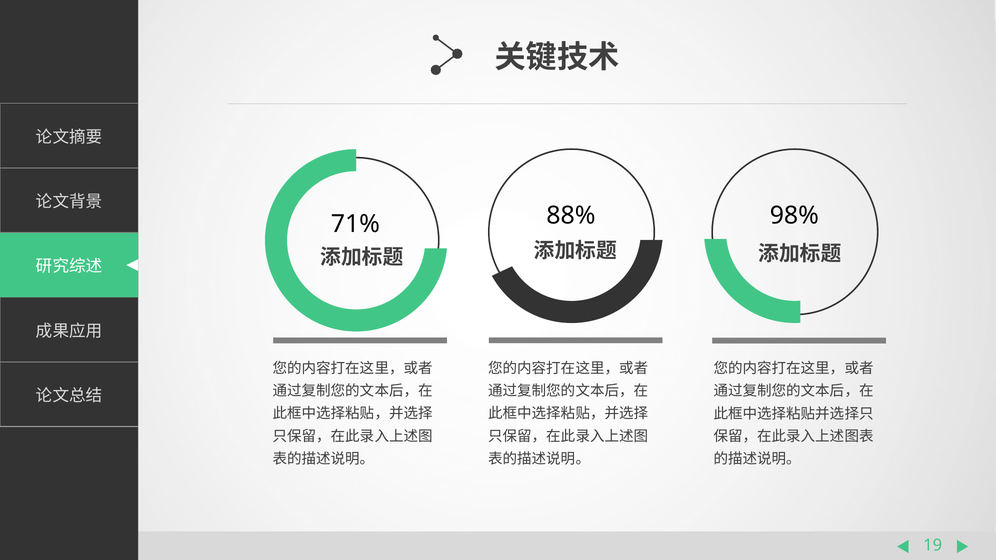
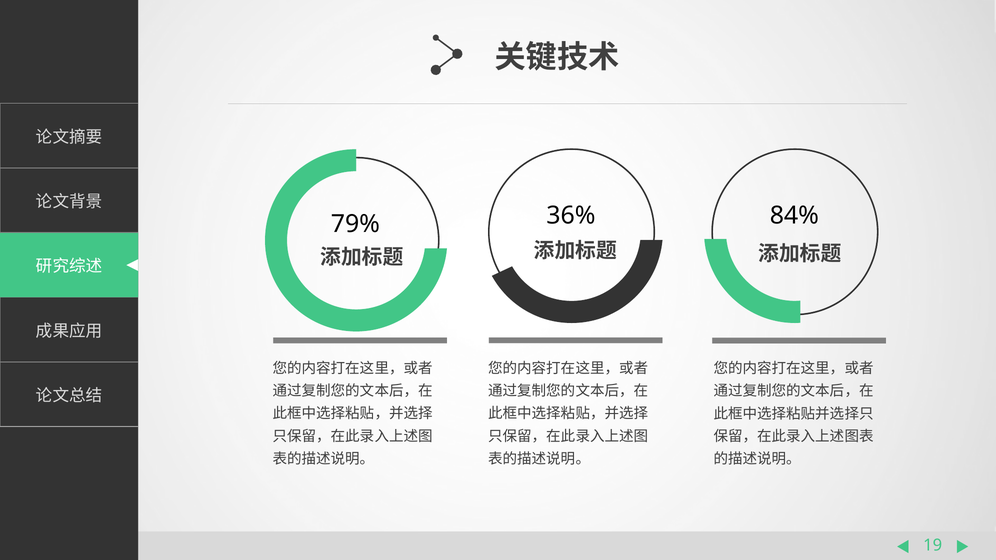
88%: 88% -> 36% (571, 216)
98%: 98% -> 84% (794, 216)
71%: 71% -> 79% (355, 224)
